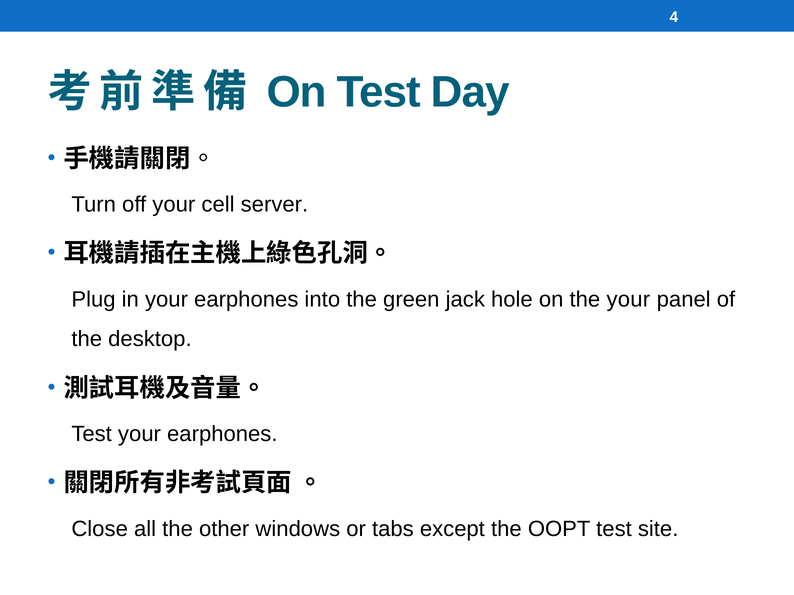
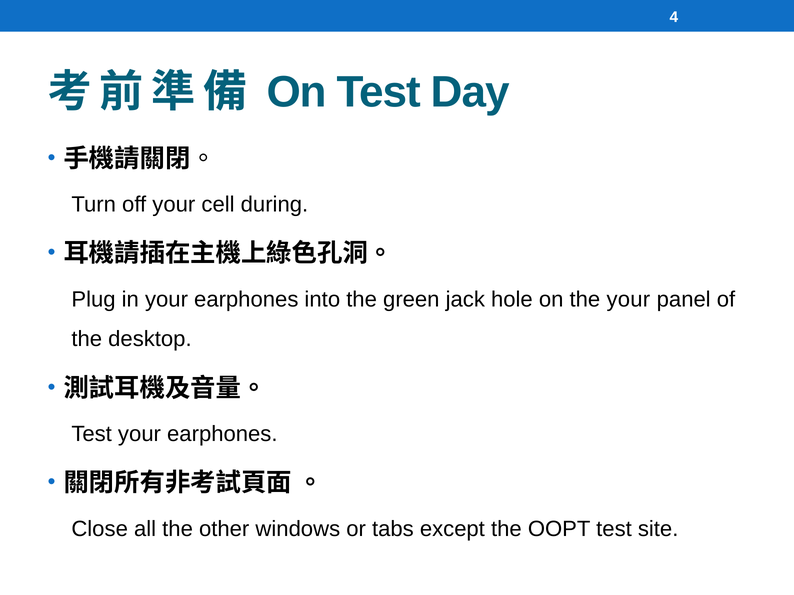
server: server -> during (274, 205)
